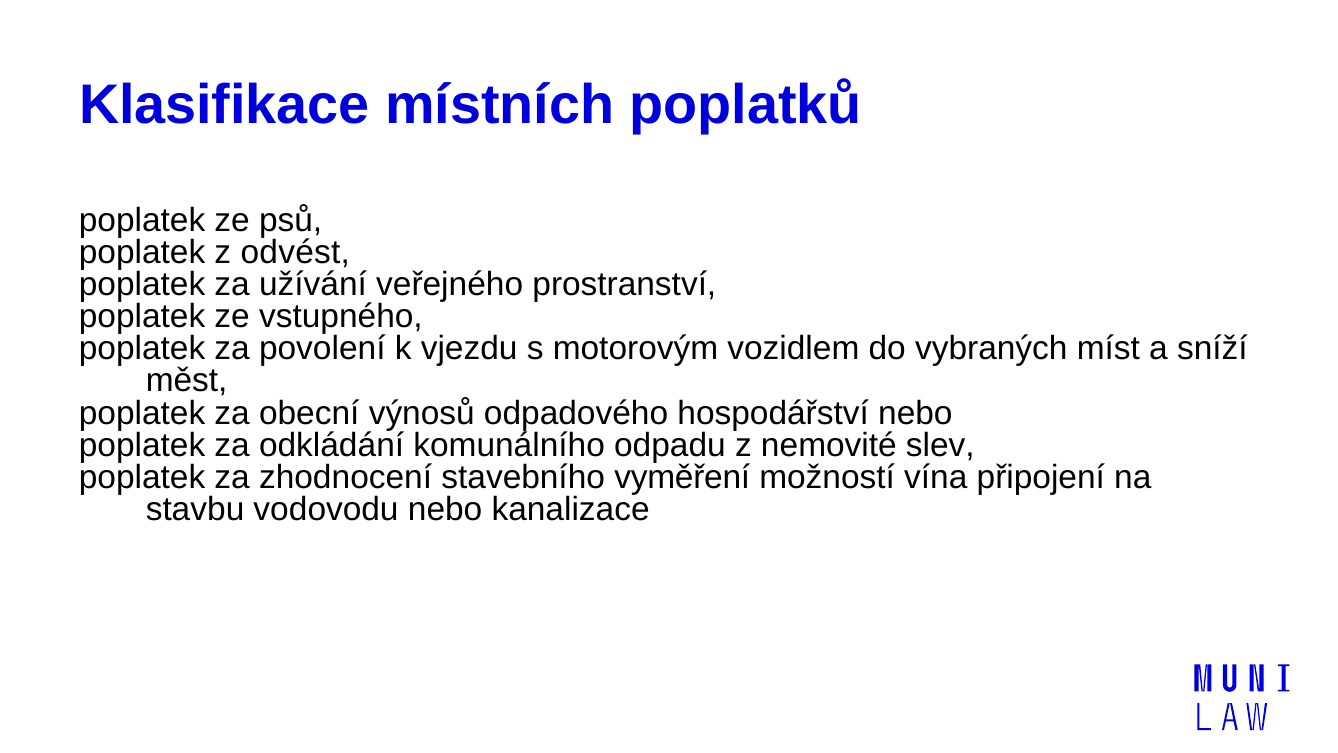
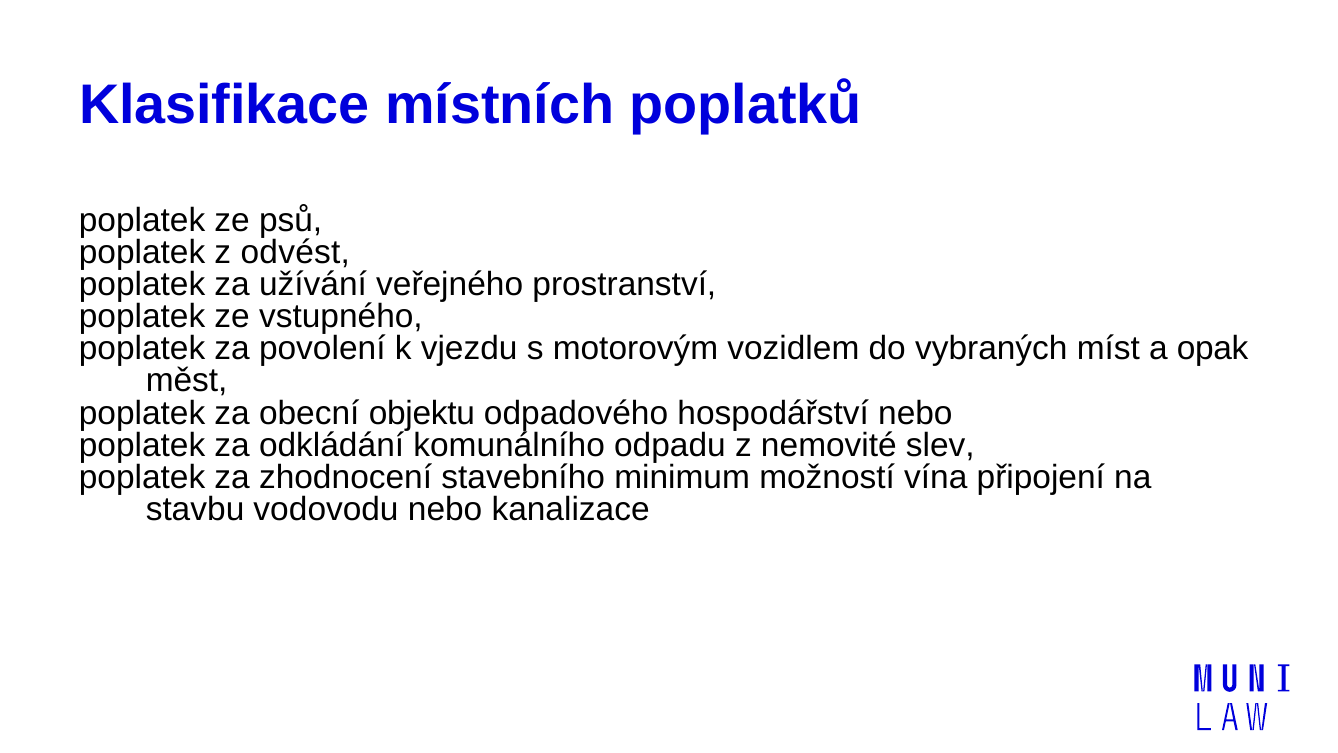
sníží: sníží -> opak (1213, 349)
výnosů: výnosů -> objektu (422, 413)
vyměření: vyměření -> minimum (682, 477)
